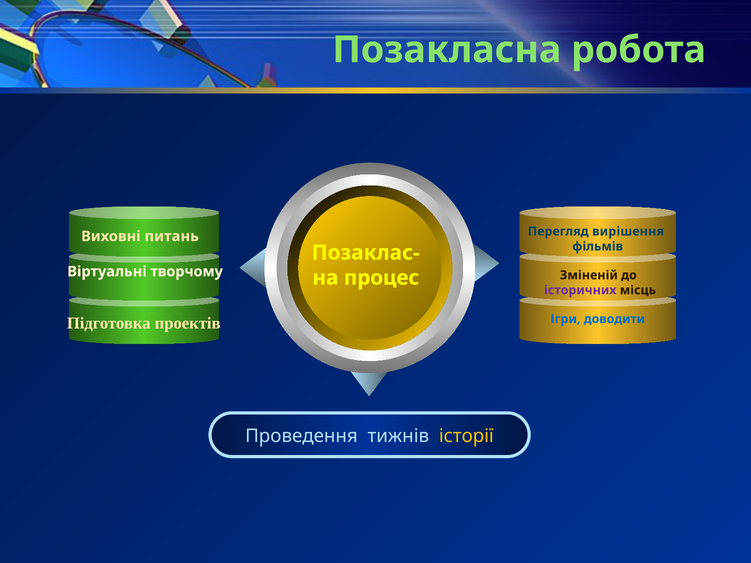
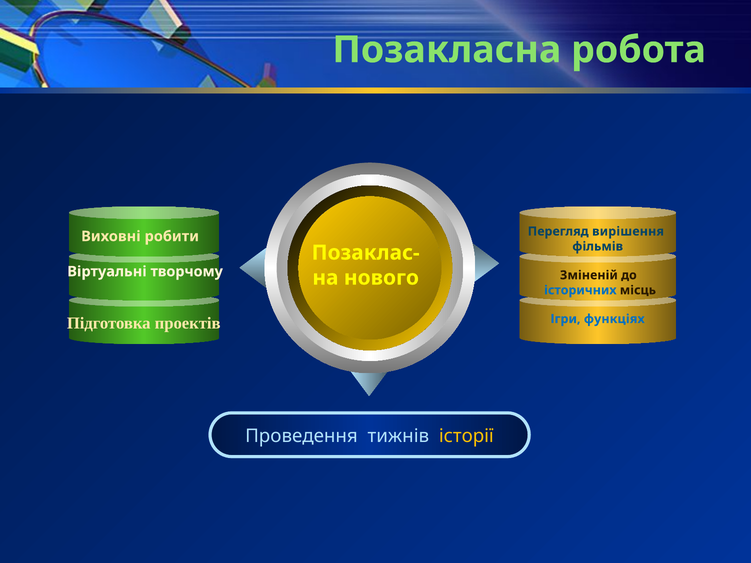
питань: питань -> робити (172, 236)
процес: процес -> нового (381, 278)
історичних colour: purple -> blue (580, 290)
доводити: доводити -> функціях (614, 319)
